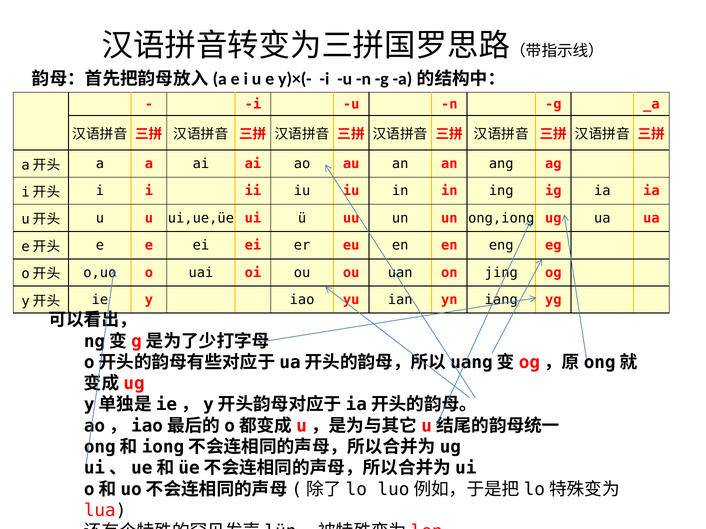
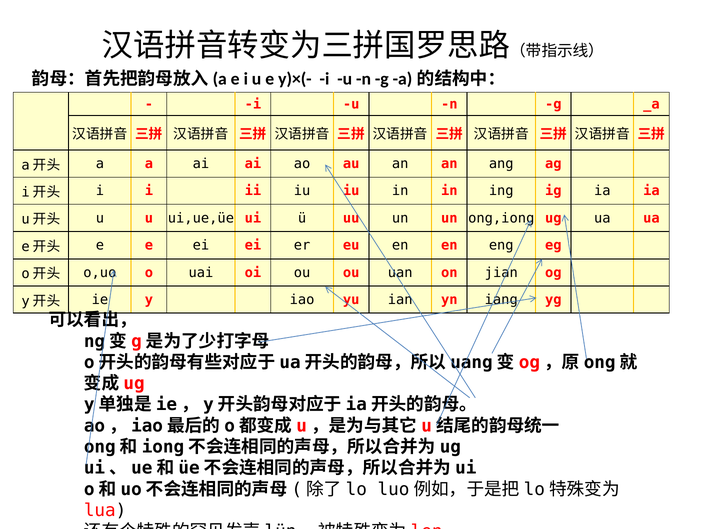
jing: jing -> jian (501, 273)
